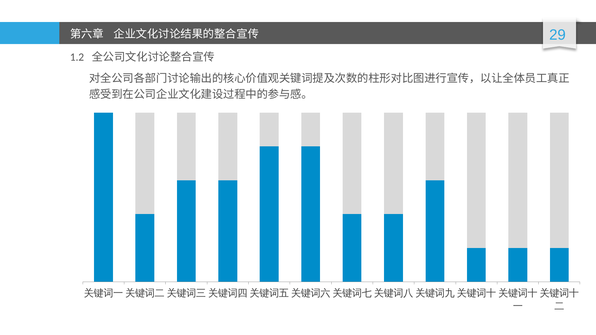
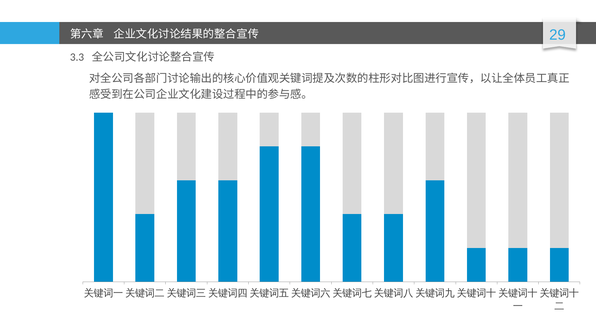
1.2: 1.2 -> 3.3 (77, 57)
